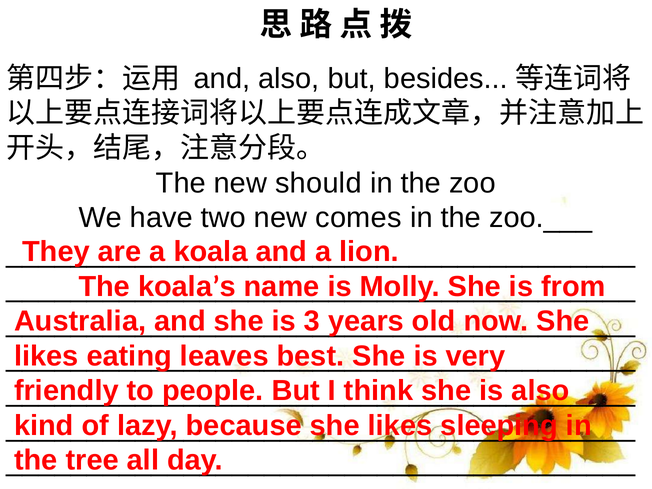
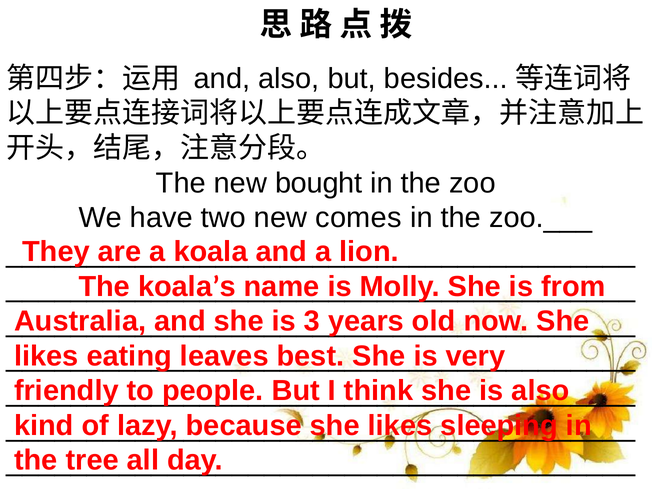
should: should -> bought (319, 183)
